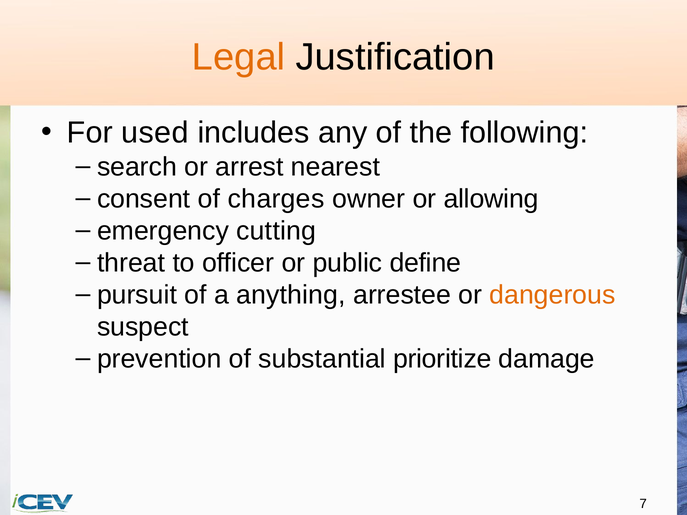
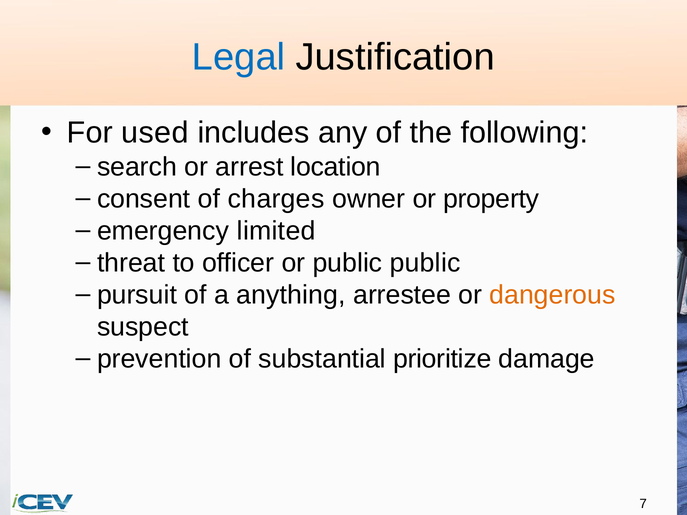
Legal colour: orange -> blue (239, 57)
nearest: nearest -> location (336, 167)
allowing: allowing -> property (491, 199)
cutting: cutting -> limited (276, 231)
public define: define -> public (425, 263)
